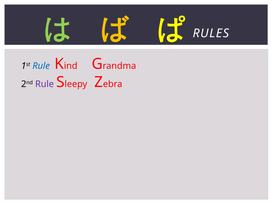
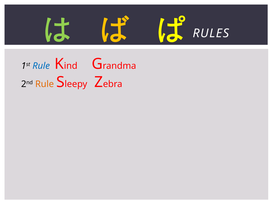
Rule colour: purple -> orange (45, 84)
